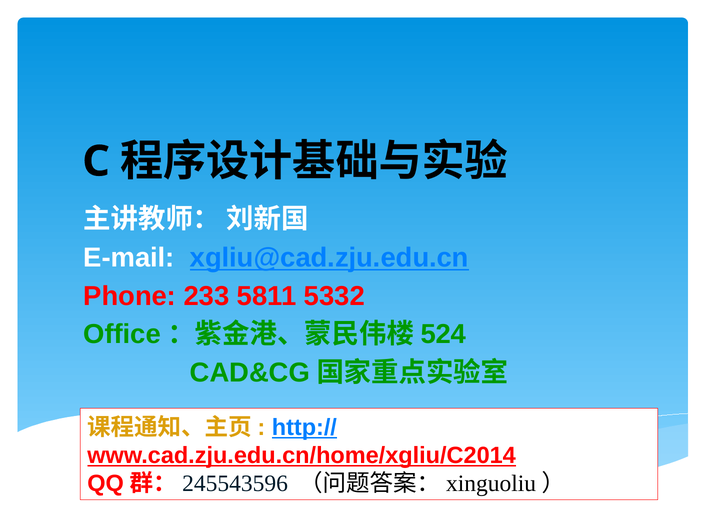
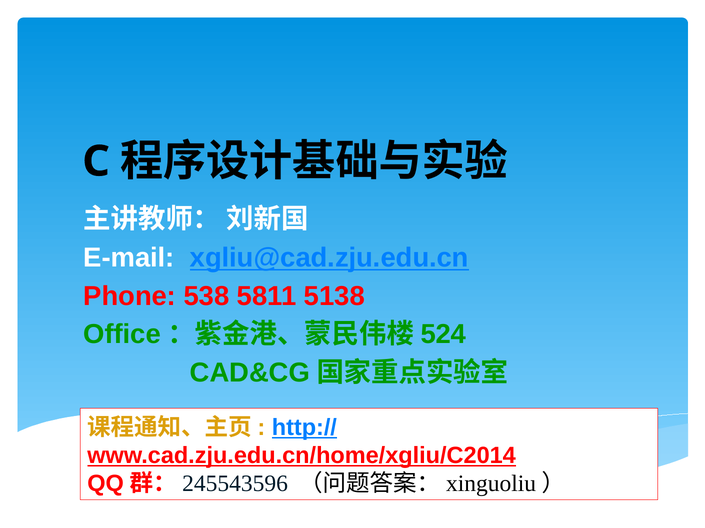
233: 233 -> 538 (207, 297)
5332: 5332 -> 5138 (334, 297)
